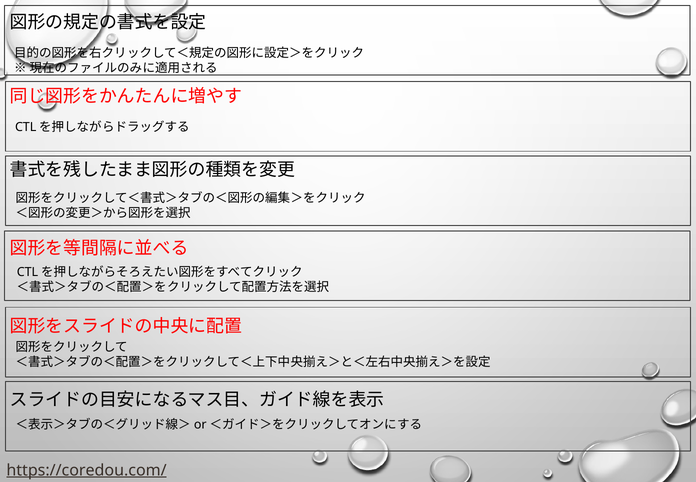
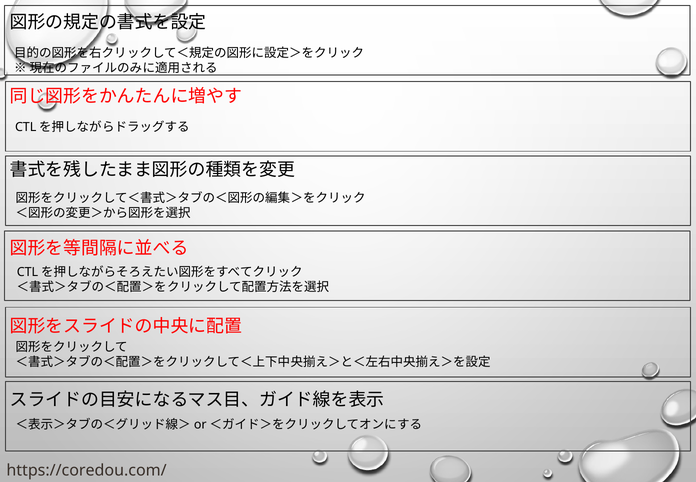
https://coredou.com/ underline: present -> none (87, 470)
